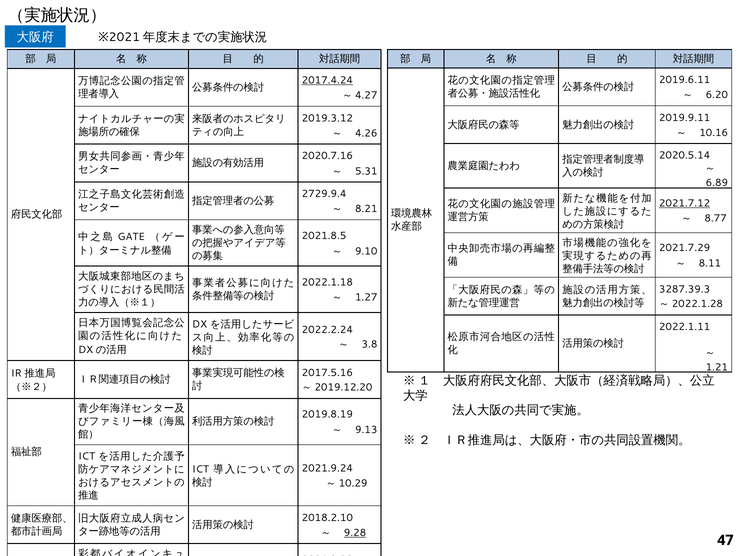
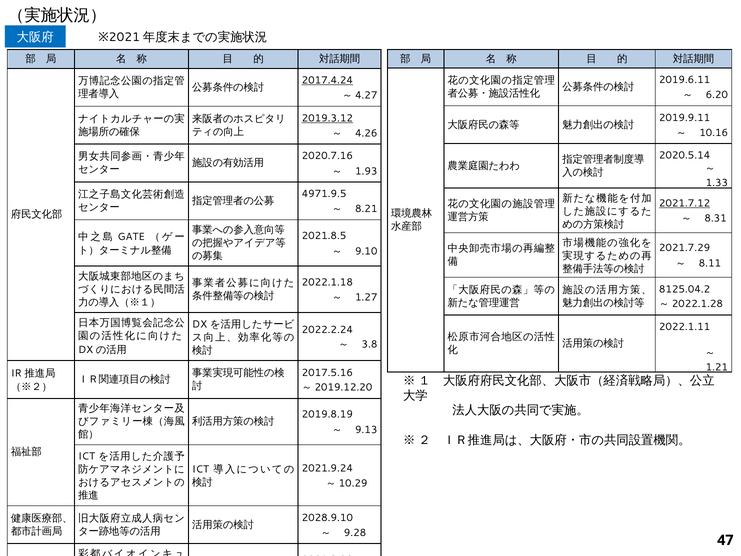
2019.3.12 underline: none -> present (327, 118)
5.31: 5.31 -> 1.93 (366, 171)
6.89: 6.89 -> 1.33 (717, 183)
2729.9.4: 2729.9.4 -> 4971.9.5 (324, 194)
8.77: 8.77 -> 8.31 (716, 218)
3287.39.3: 3287.39.3 -> 8125.04.2 (685, 289)
2018.2.10: 2018.2.10 -> 2028.9.10 (327, 517)
9.28 underline: present -> none (355, 533)
